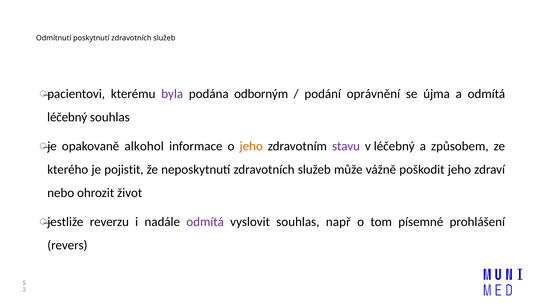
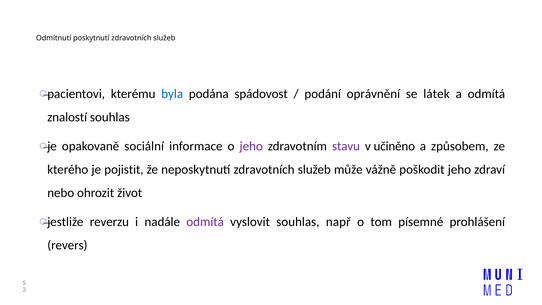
byla colour: purple -> blue (172, 94)
odborným: odborným -> spádovost (261, 94)
újma: újma -> látek (436, 94)
léčebný: léčebný -> znalostí (67, 117)
alkohol: alkohol -> sociální (144, 146)
jeho colour: orange -> purple (251, 146)
v léčebný: léčebný -> učiněno (394, 146)
